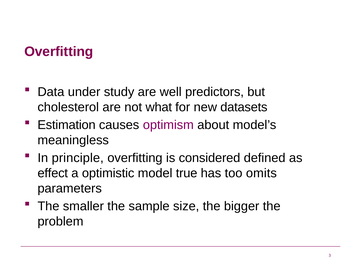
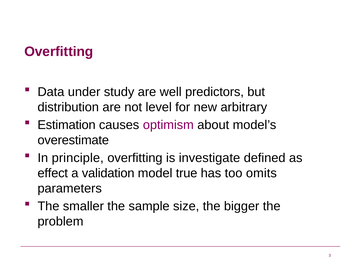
cholesterol: cholesterol -> distribution (68, 107)
what: what -> level (159, 107)
datasets: datasets -> arbitrary (244, 107)
meaningless: meaningless -> overestimate (73, 140)
considered: considered -> investigate (209, 158)
optimistic: optimistic -> validation (108, 173)
